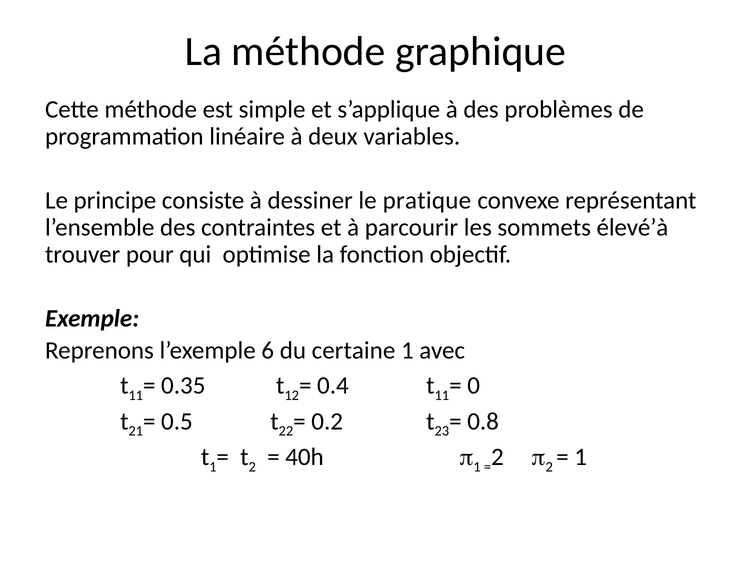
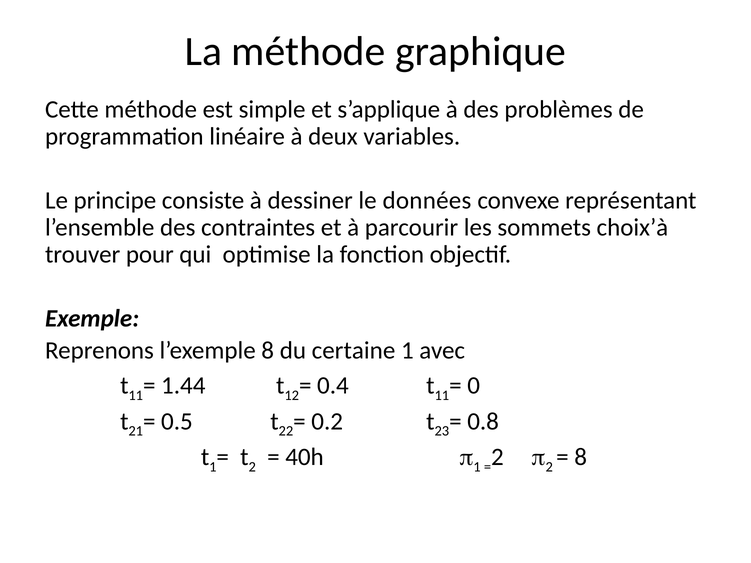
pratique: pratique -> données (427, 201)
élevé’à: élevé’à -> choix’à (632, 228)
l’exemple 6: 6 -> 8 (268, 351)
0.35: 0.35 -> 1.44 (183, 386)
1: 1 -> 8 (581, 457)
